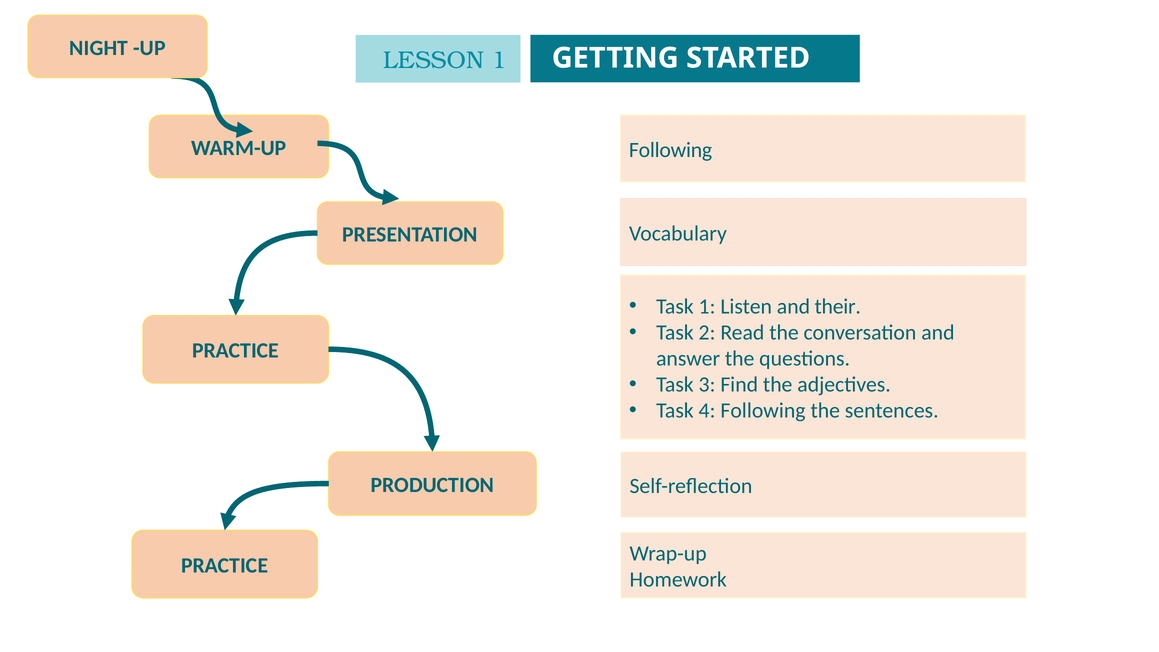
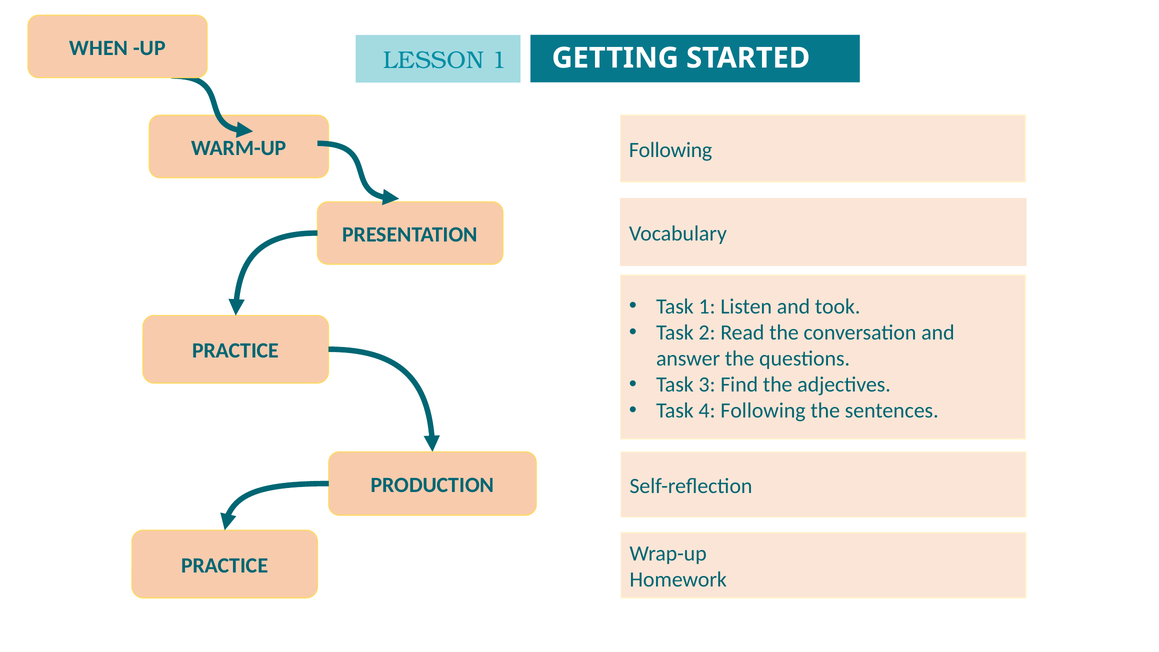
NIGHT: NIGHT -> WHEN (99, 48)
their: their -> took (838, 306)
